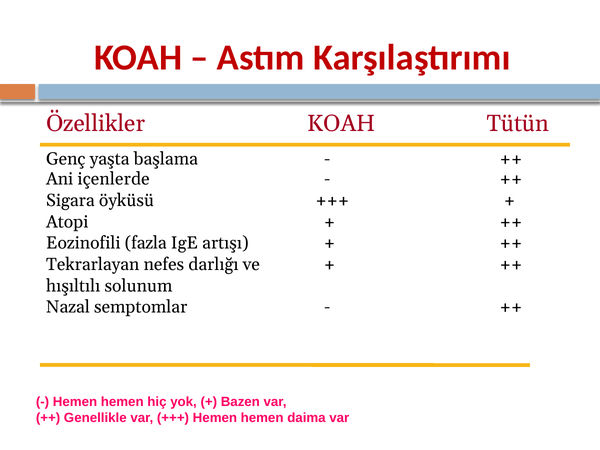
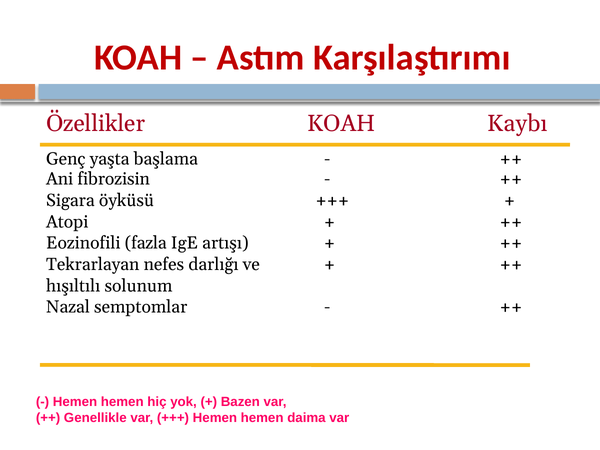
Tütün: Tütün -> Kaybı (518, 124)
içenlerde: içenlerde -> fibrozisin (114, 179)
